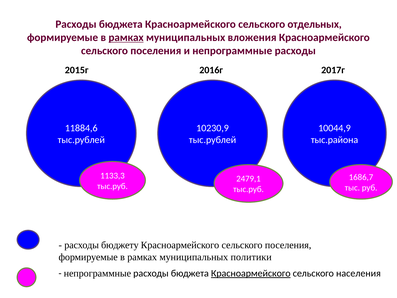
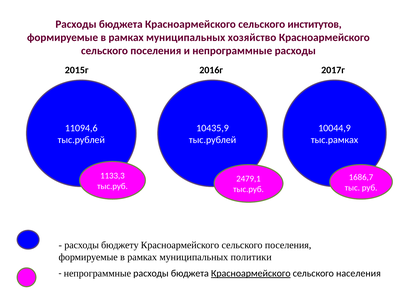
отдельных: отдельных -> институтов (315, 24)
рамках underline: present -> none (126, 37)
вложения: вложения -> хозяйство (252, 37)
11884,6: 11884,6 -> 11094,6 (81, 128)
10230,9: 10230,9 -> 10435,9 (213, 128)
тыс.района: тыс.района -> тыс.рамках (335, 140)
